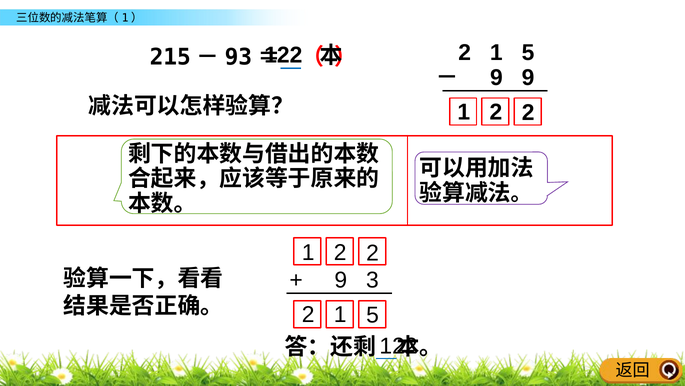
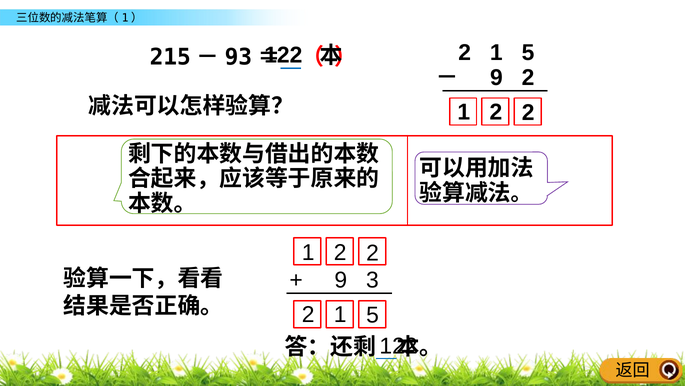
9 9: 9 -> 2 (528, 77)
